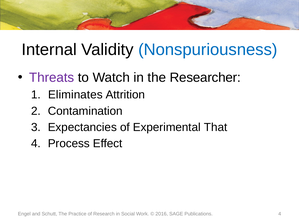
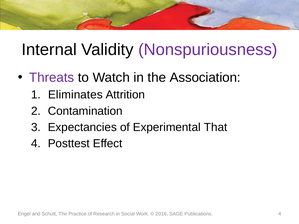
Nonspuriousness colour: blue -> purple (208, 50)
Researcher: Researcher -> Association (205, 78)
Process: Process -> Posttest (69, 144)
